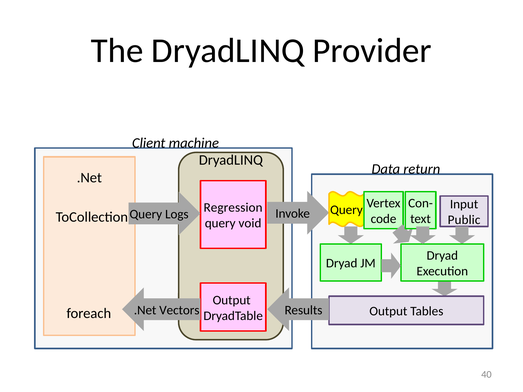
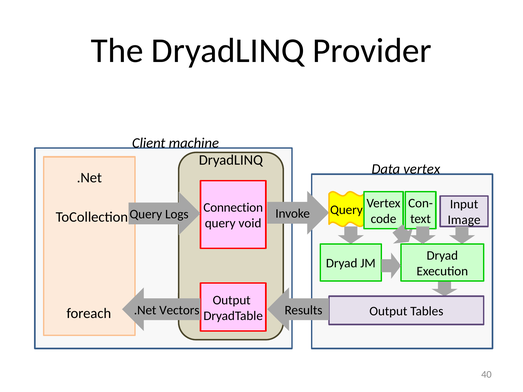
Data return: return -> vertex (422, 169)
Regression: Regression -> Connection (233, 208)
Public: Public -> Image (464, 220)
